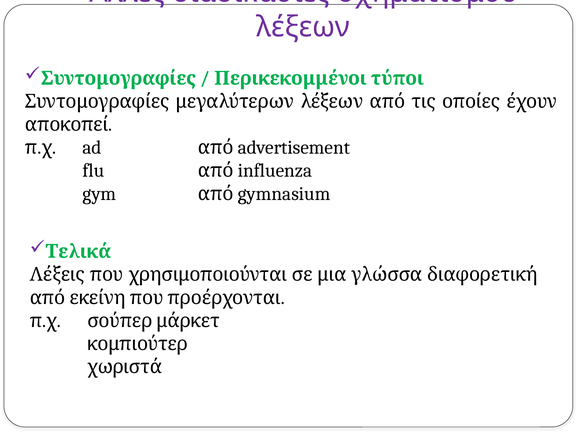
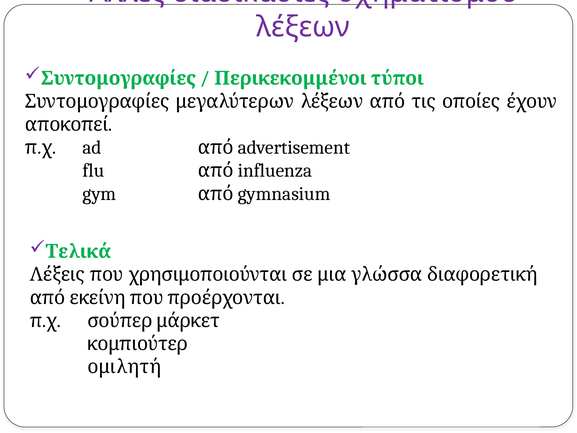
χωριστά: χωριστά -> ομιλητή (124, 367)
